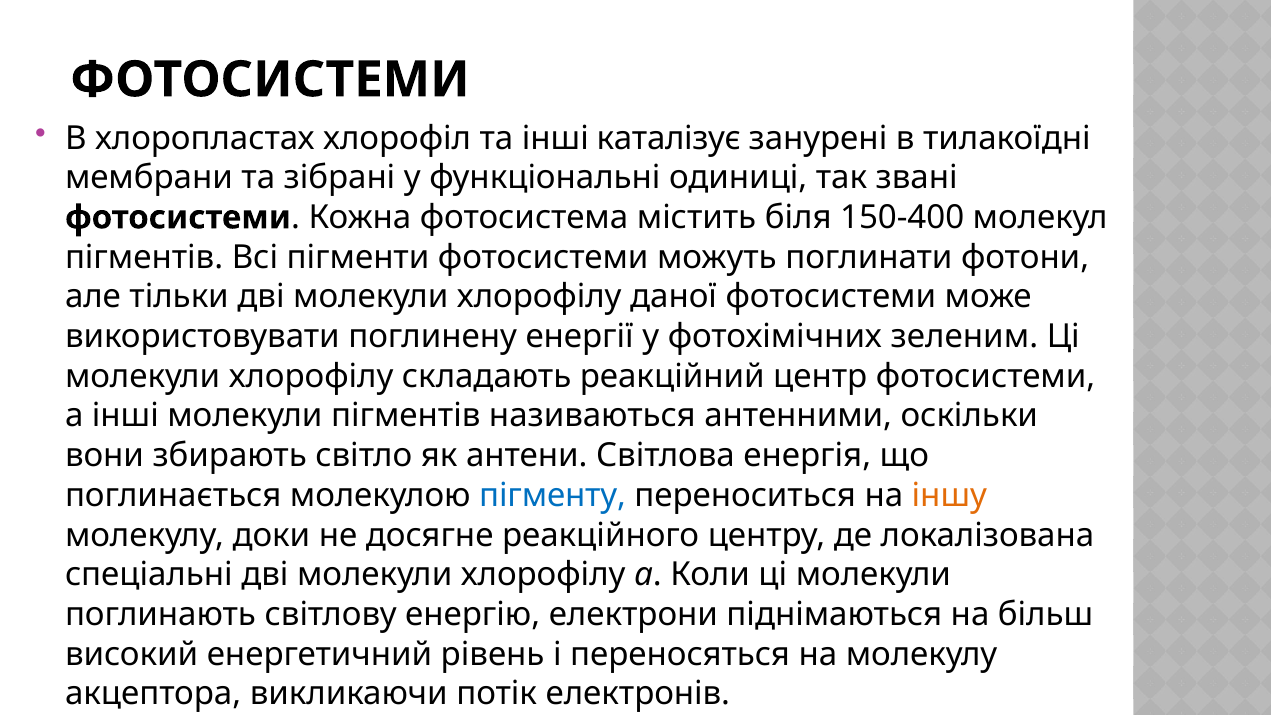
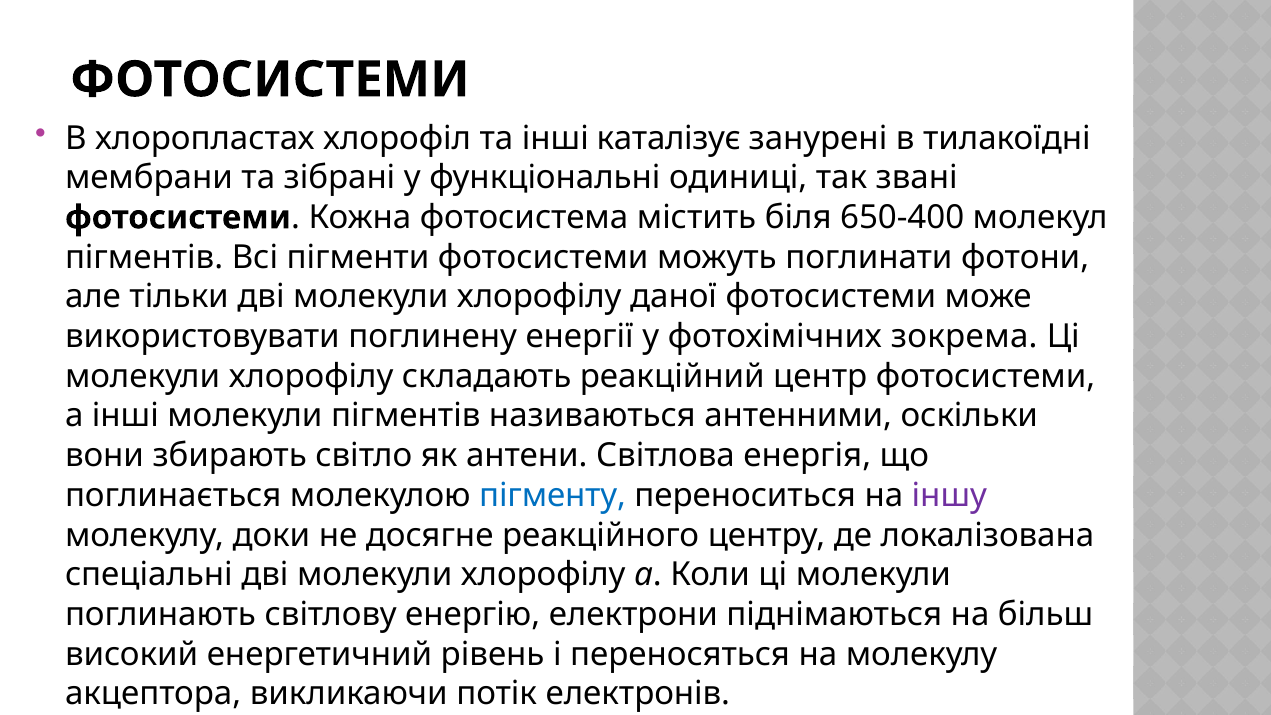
150-400: 150-400 -> 650-400 (902, 217)
зеленим: зеленим -> зокрема (964, 337)
іншу colour: orange -> purple (949, 495)
